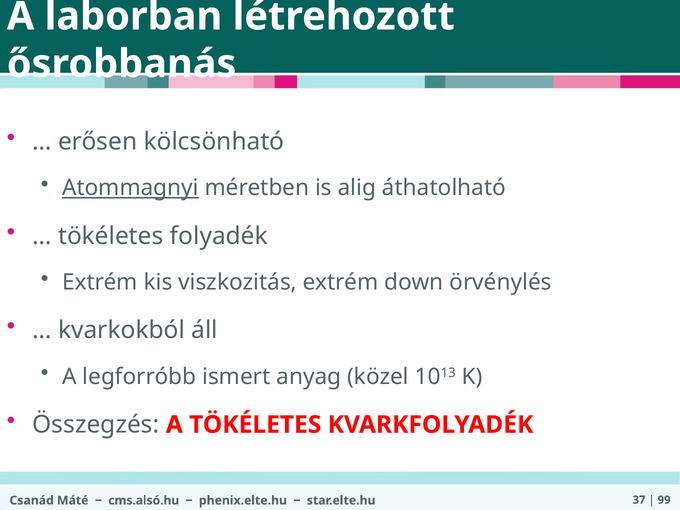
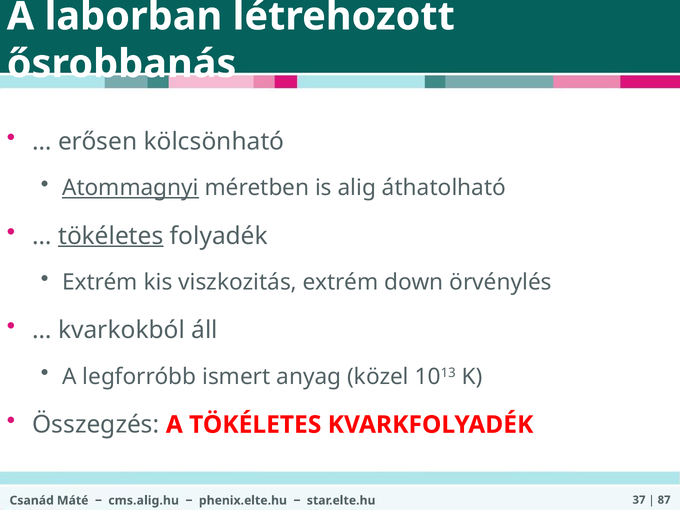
tökéletes underline: none -> present (111, 236)
99: 99 -> 87 (664, 500)
cms.alsó.hu: cms.alsó.hu -> cms.alig.hu (144, 500)
